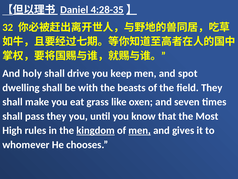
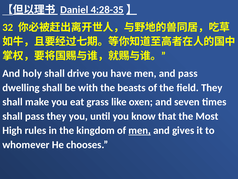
keep: keep -> have (121, 73)
and spot: spot -> pass (188, 73)
kingdom underline: present -> none (96, 130)
